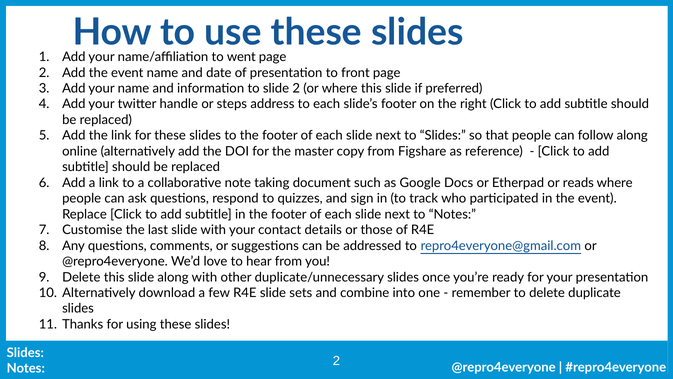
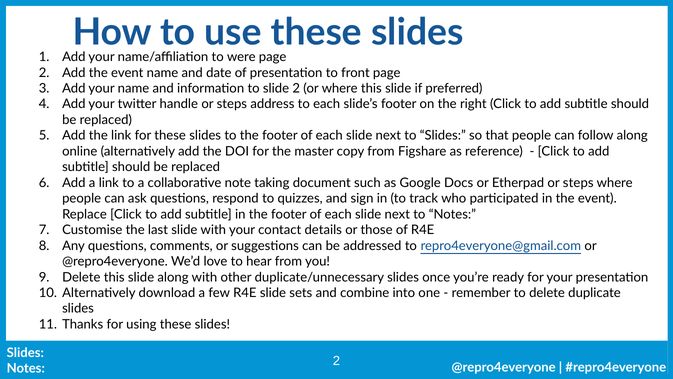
went: went -> were (241, 57)
Etherpad or reads: reads -> steps (578, 183)
